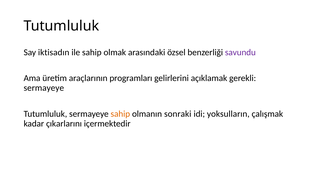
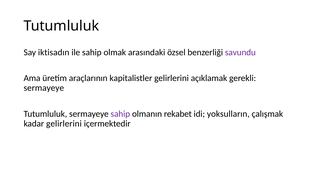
programları: programları -> kapitalistler (131, 78)
sahip colour: orange -> purple (120, 114)
sonraki: sonraki -> rekabet (178, 114)
kadar çıkarlarını: çıkarlarını -> gelirlerini (64, 124)
